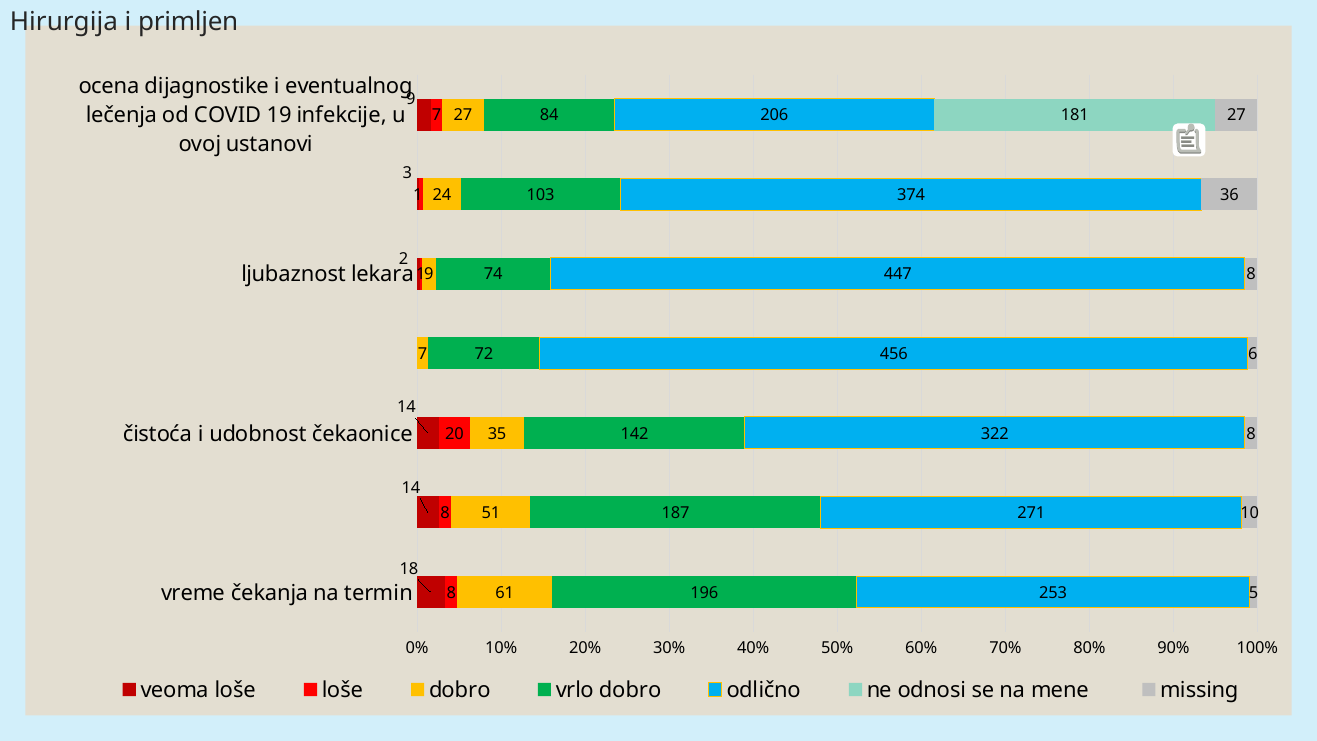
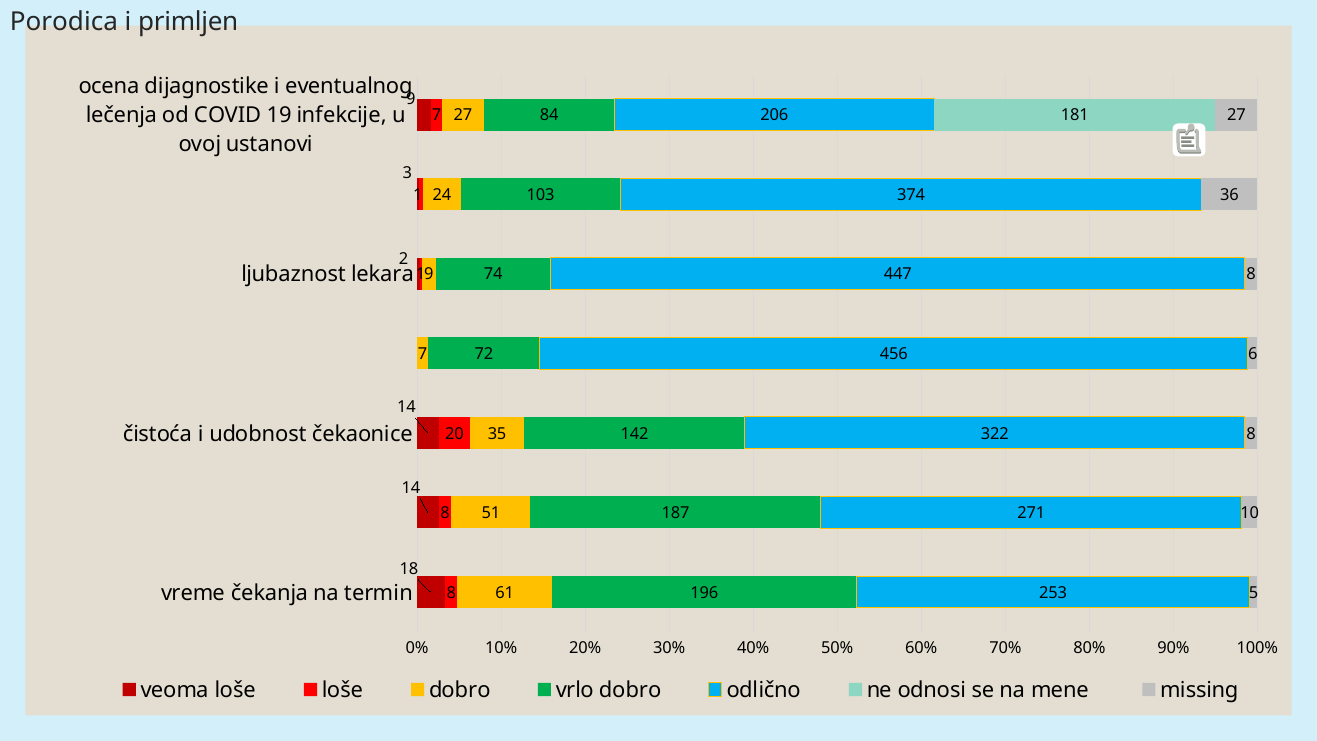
Hirurgija: Hirurgija -> Porodica (64, 22)
